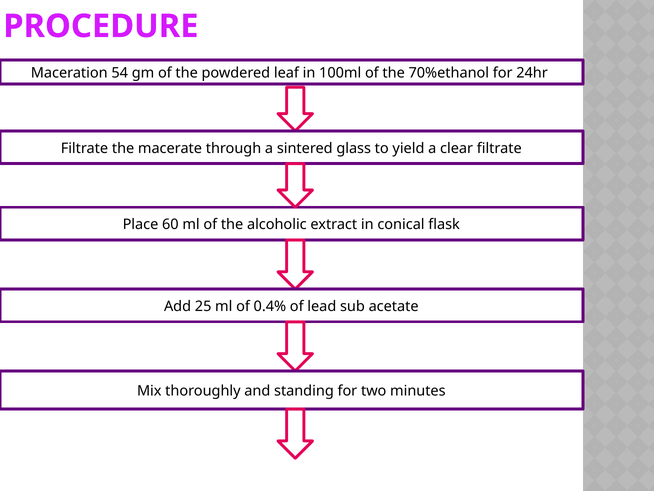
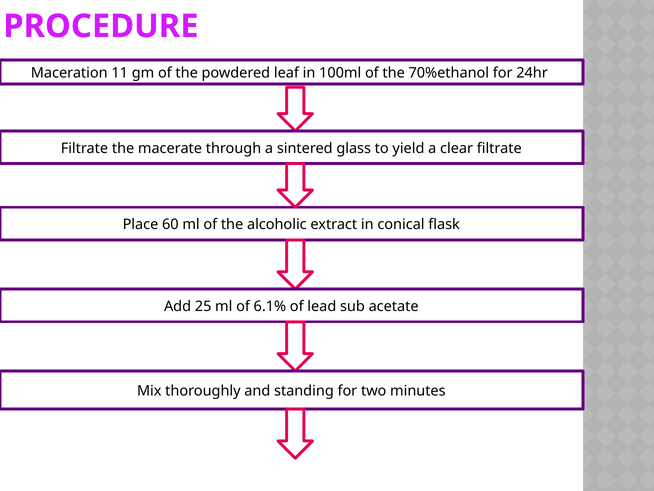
54: 54 -> 11 (120, 73)
0.4%: 0.4% -> 6.1% (270, 306)
